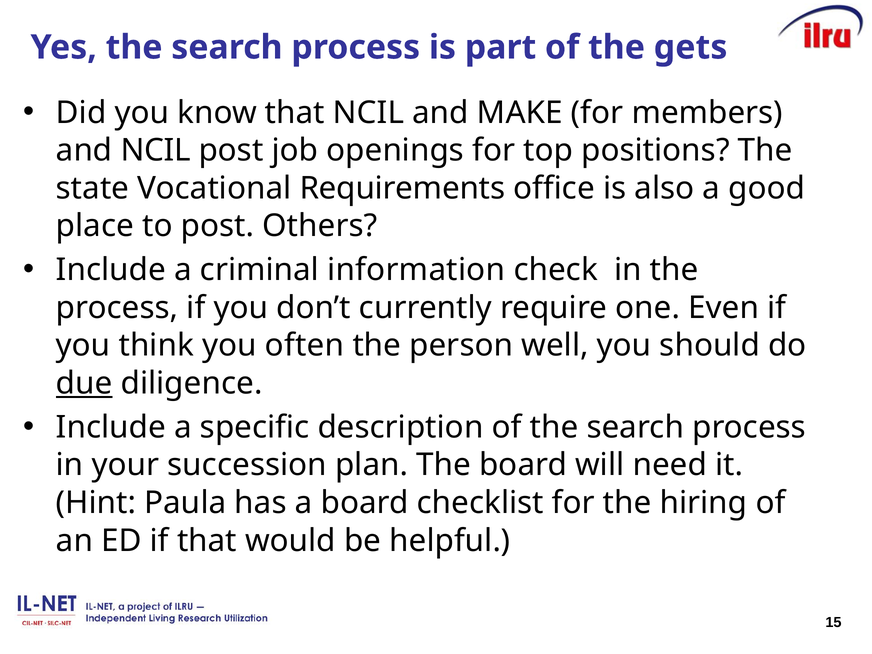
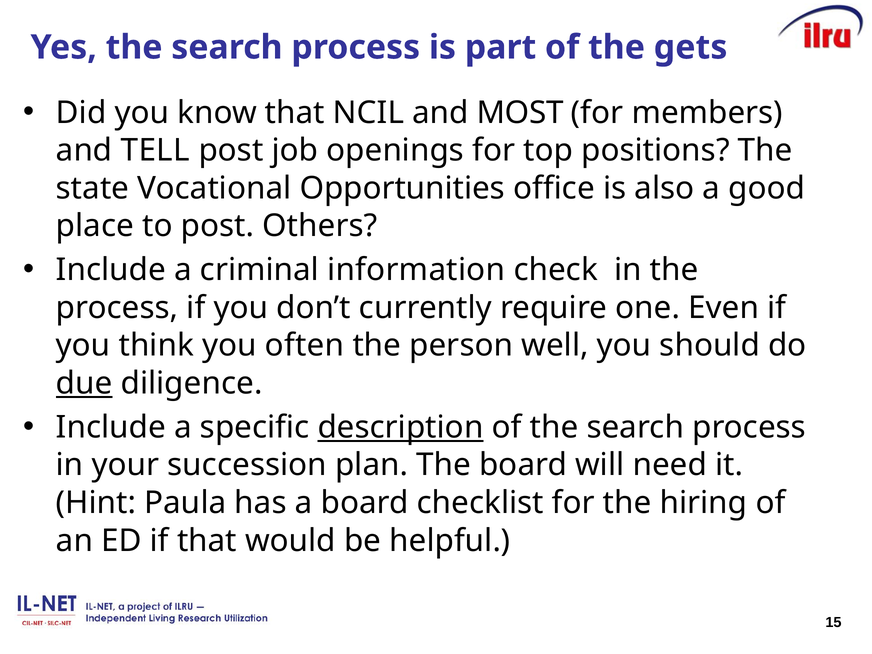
MAKE: MAKE -> MOST (520, 113)
and NCIL: NCIL -> TELL (155, 150)
Requirements: Requirements -> Opportunities (402, 188)
description underline: none -> present (401, 427)
